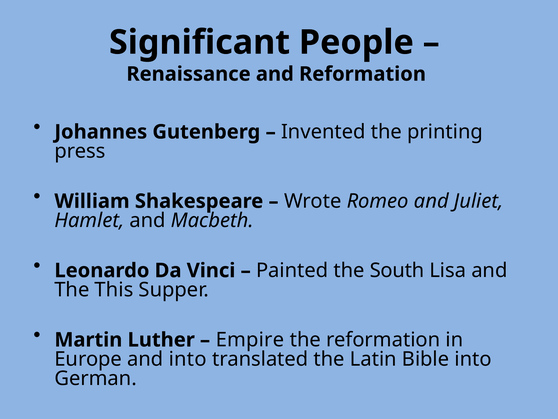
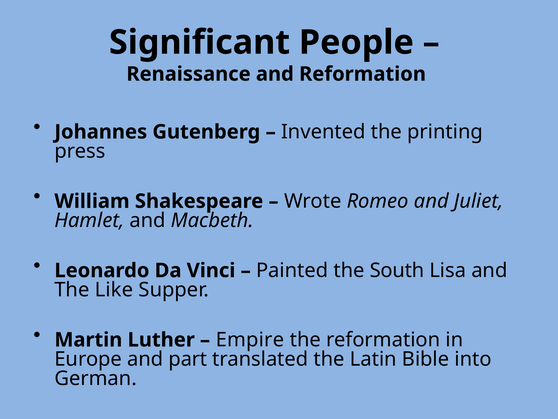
This: This -> Like (114, 290)
and into: into -> part (188, 359)
